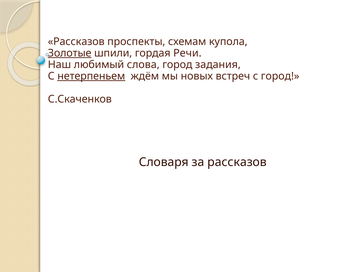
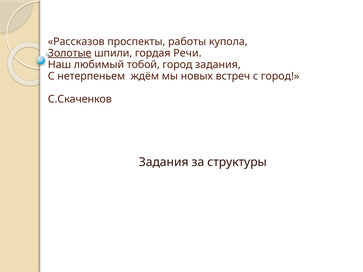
схемам: схемам -> работы (187, 42)
слова: слова -> тобой (143, 65)
нетерпеньем underline: present -> none (91, 76)
Словаря: Словаря -> Задания (164, 162)
за рассказов: рассказов -> структуры (237, 162)
